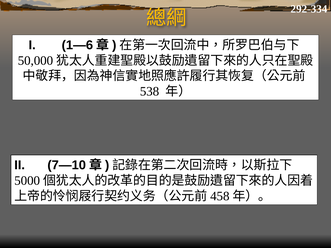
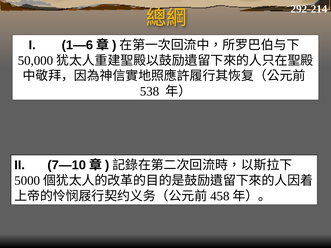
292-334: 292-334 -> 292-214 (309, 9)
